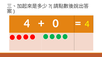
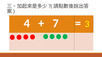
0: 0 -> 7 (56, 23)
4: 4 -> 3 (87, 24)
